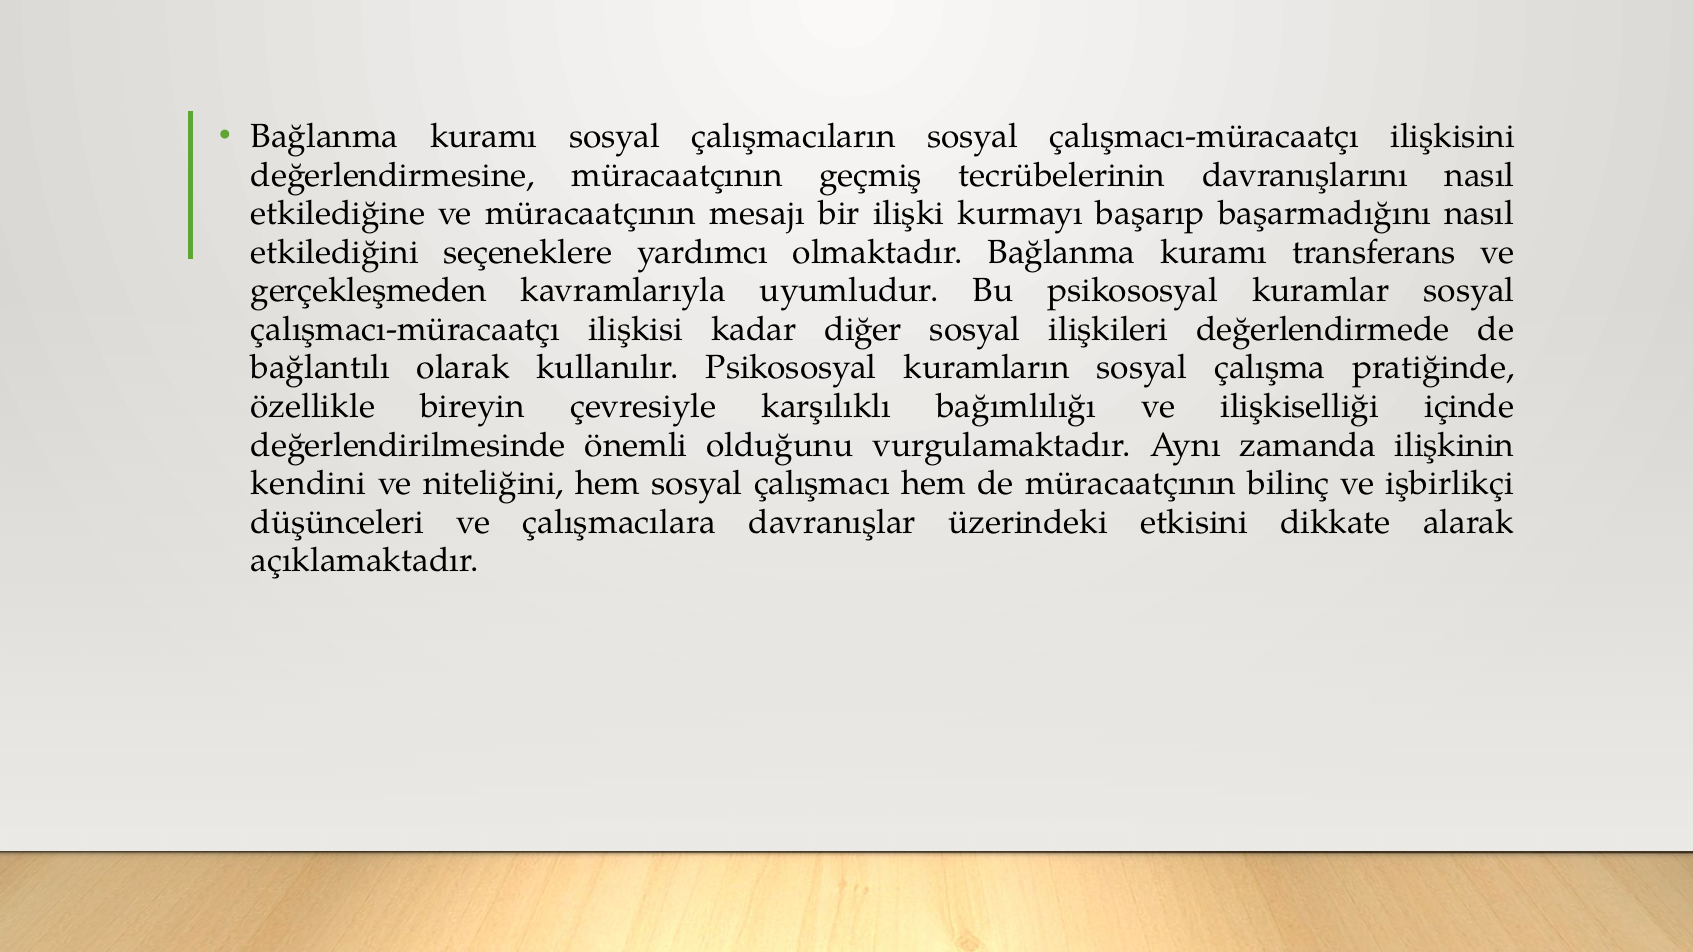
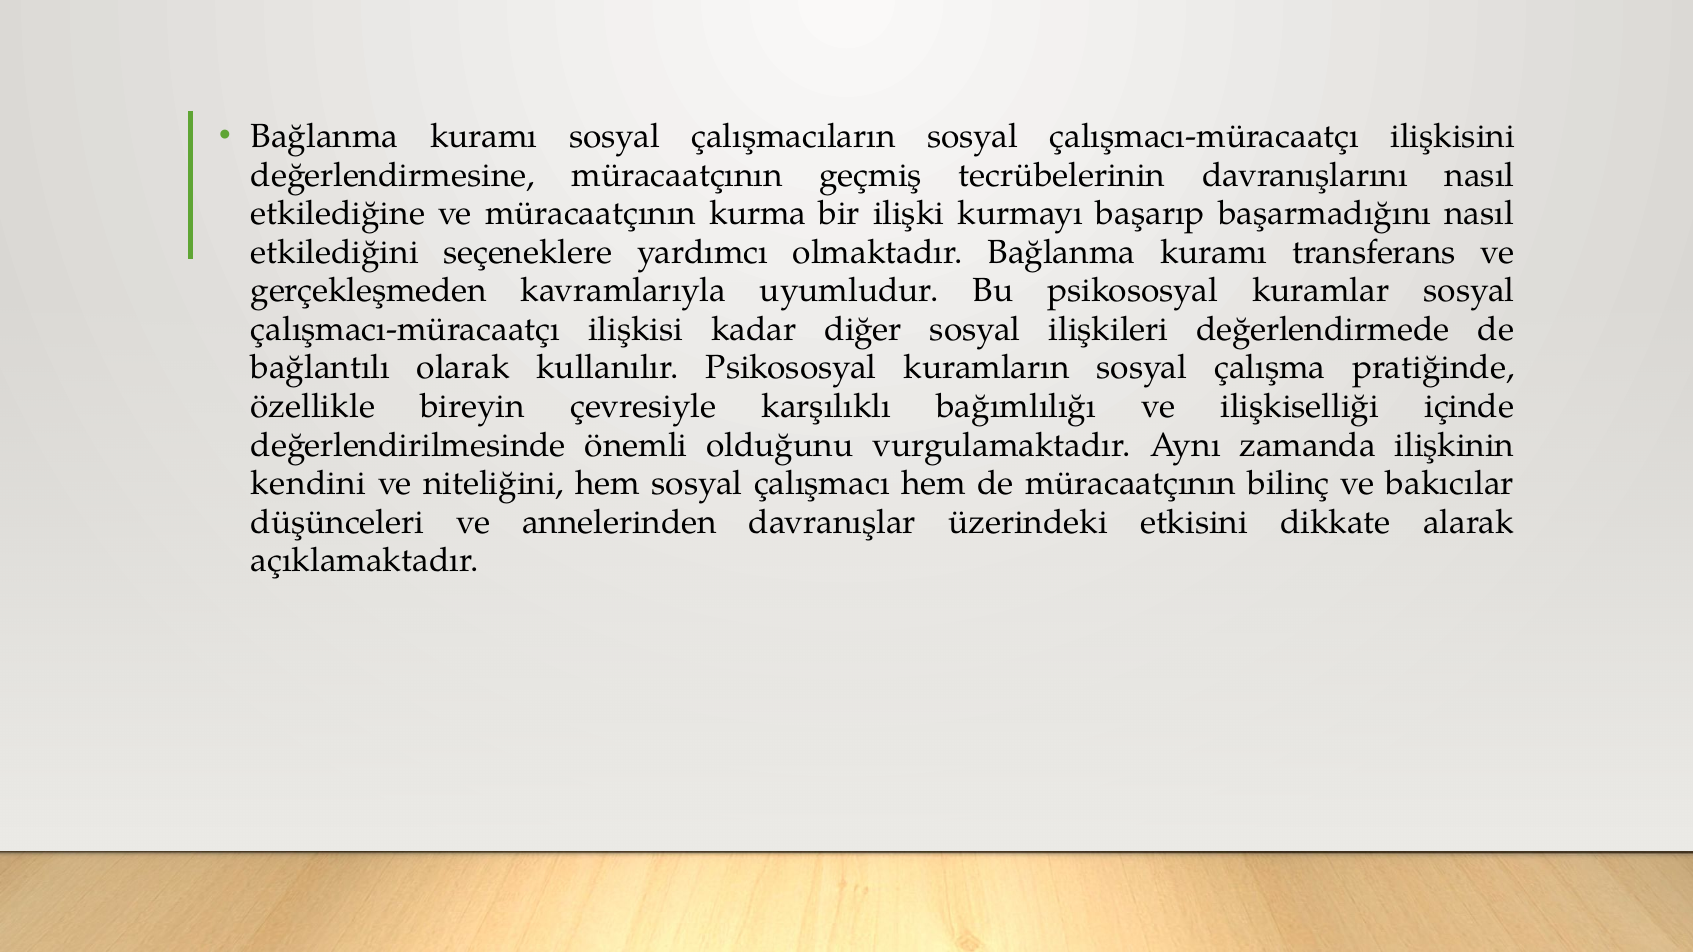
mesajı: mesajı -> kurma (758, 214)
işbirlikçi: işbirlikçi -> bakıcılar (1450, 484)
çalışmacılara: çalışmacılara -> annelerinden (620, 522)
